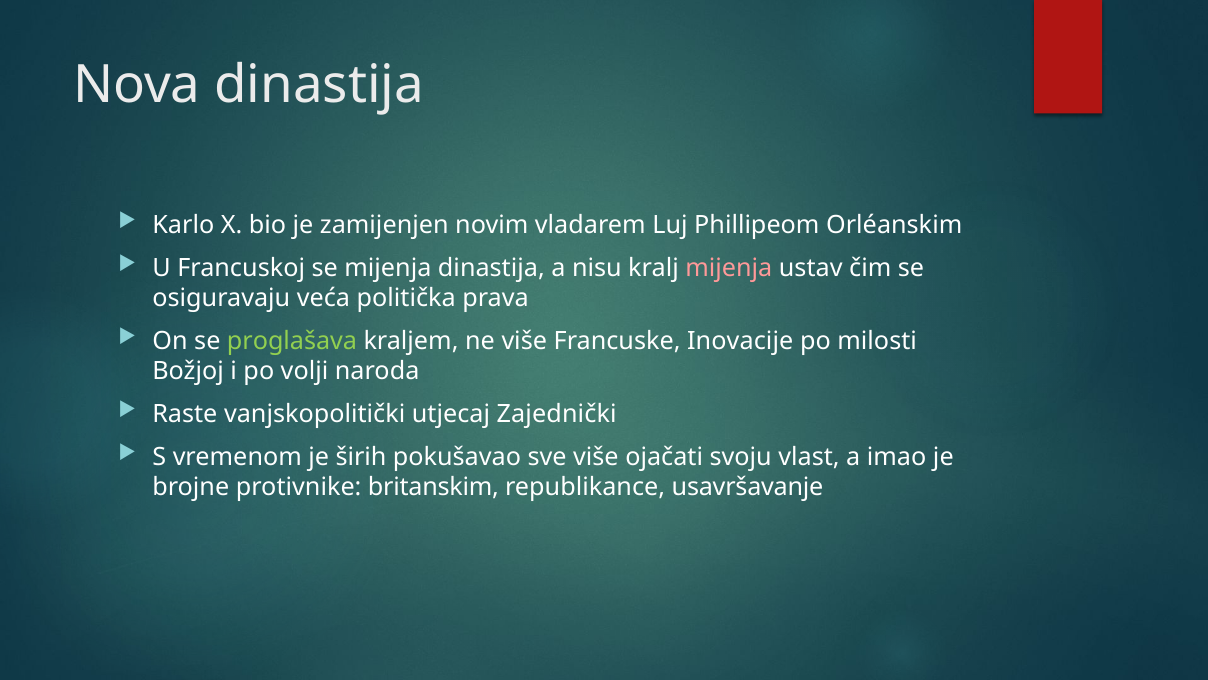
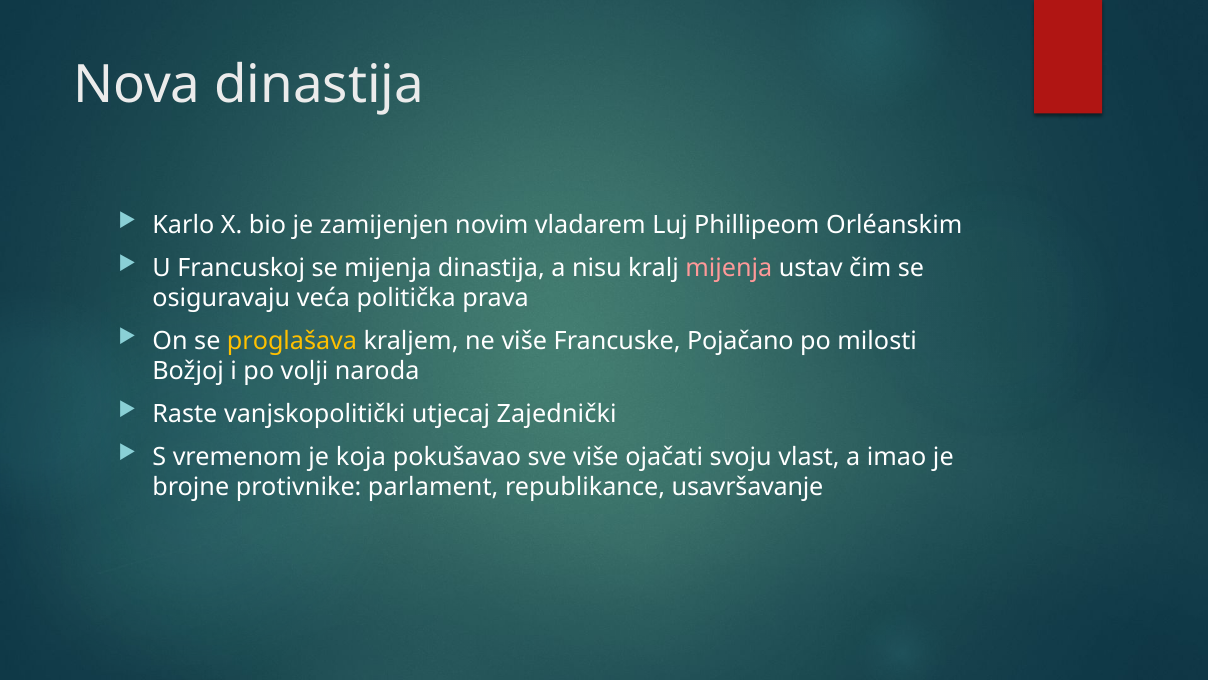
proglašava colour: light green -> yellow (292, 341)
Inovacije: Inovacije -> Pojačano (740, 341)
širih: širih -> koja (361, 456)
britanskim: britanskim -> parlament (433, 487)
